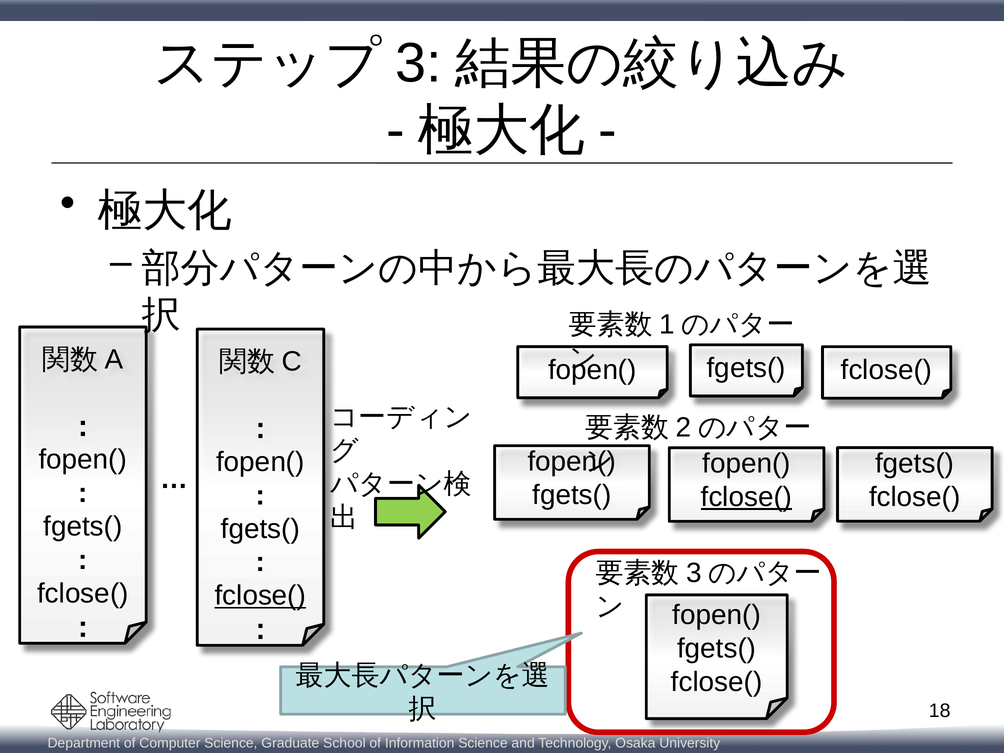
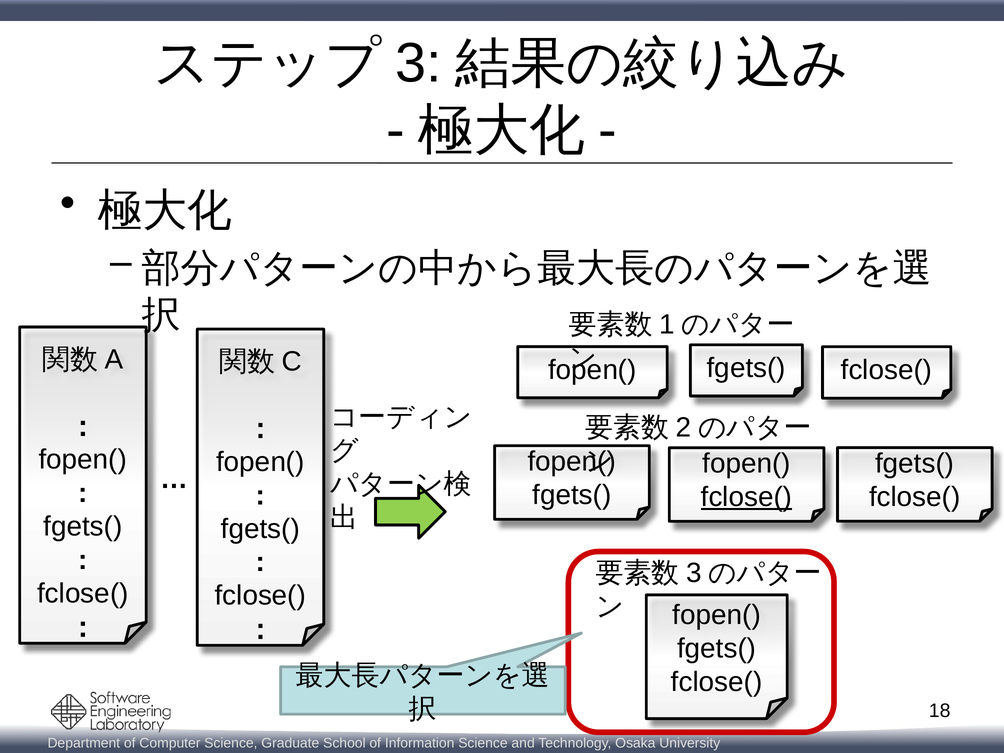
fclose( underline: present -> none (260, 596)
